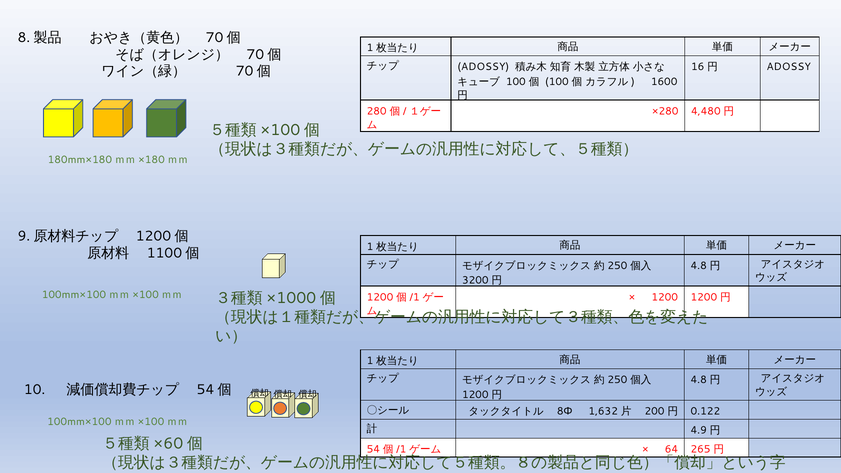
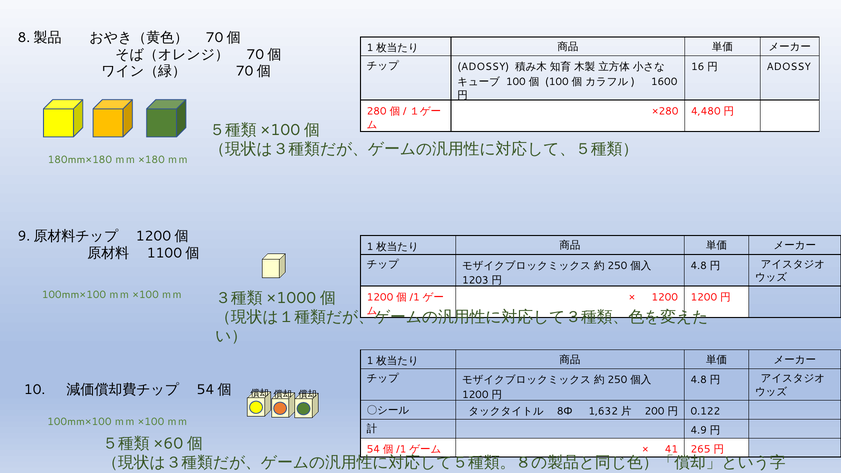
3200: 3200 -> 1203 (475, 280)
64: 64 -> 41 (671, 449)
